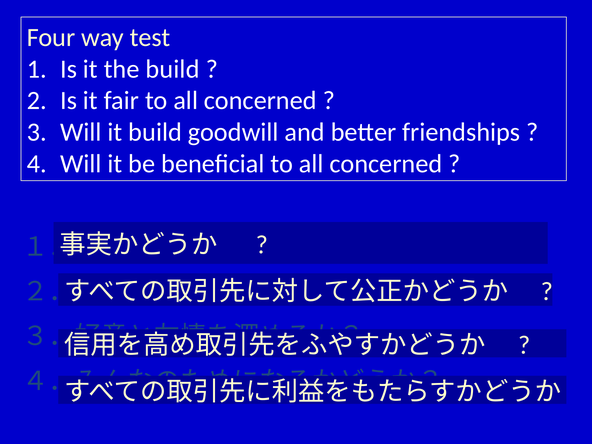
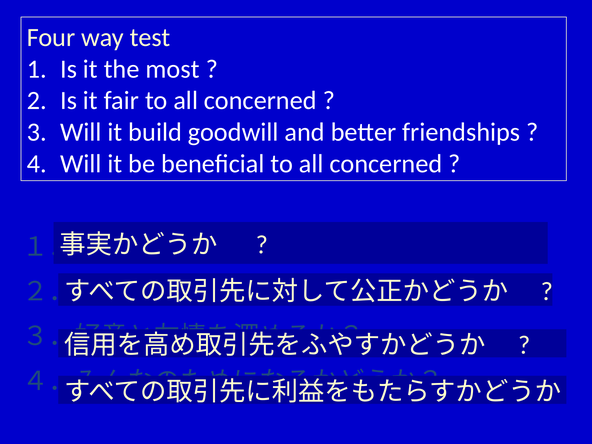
the build: build -> most (173, 69)
